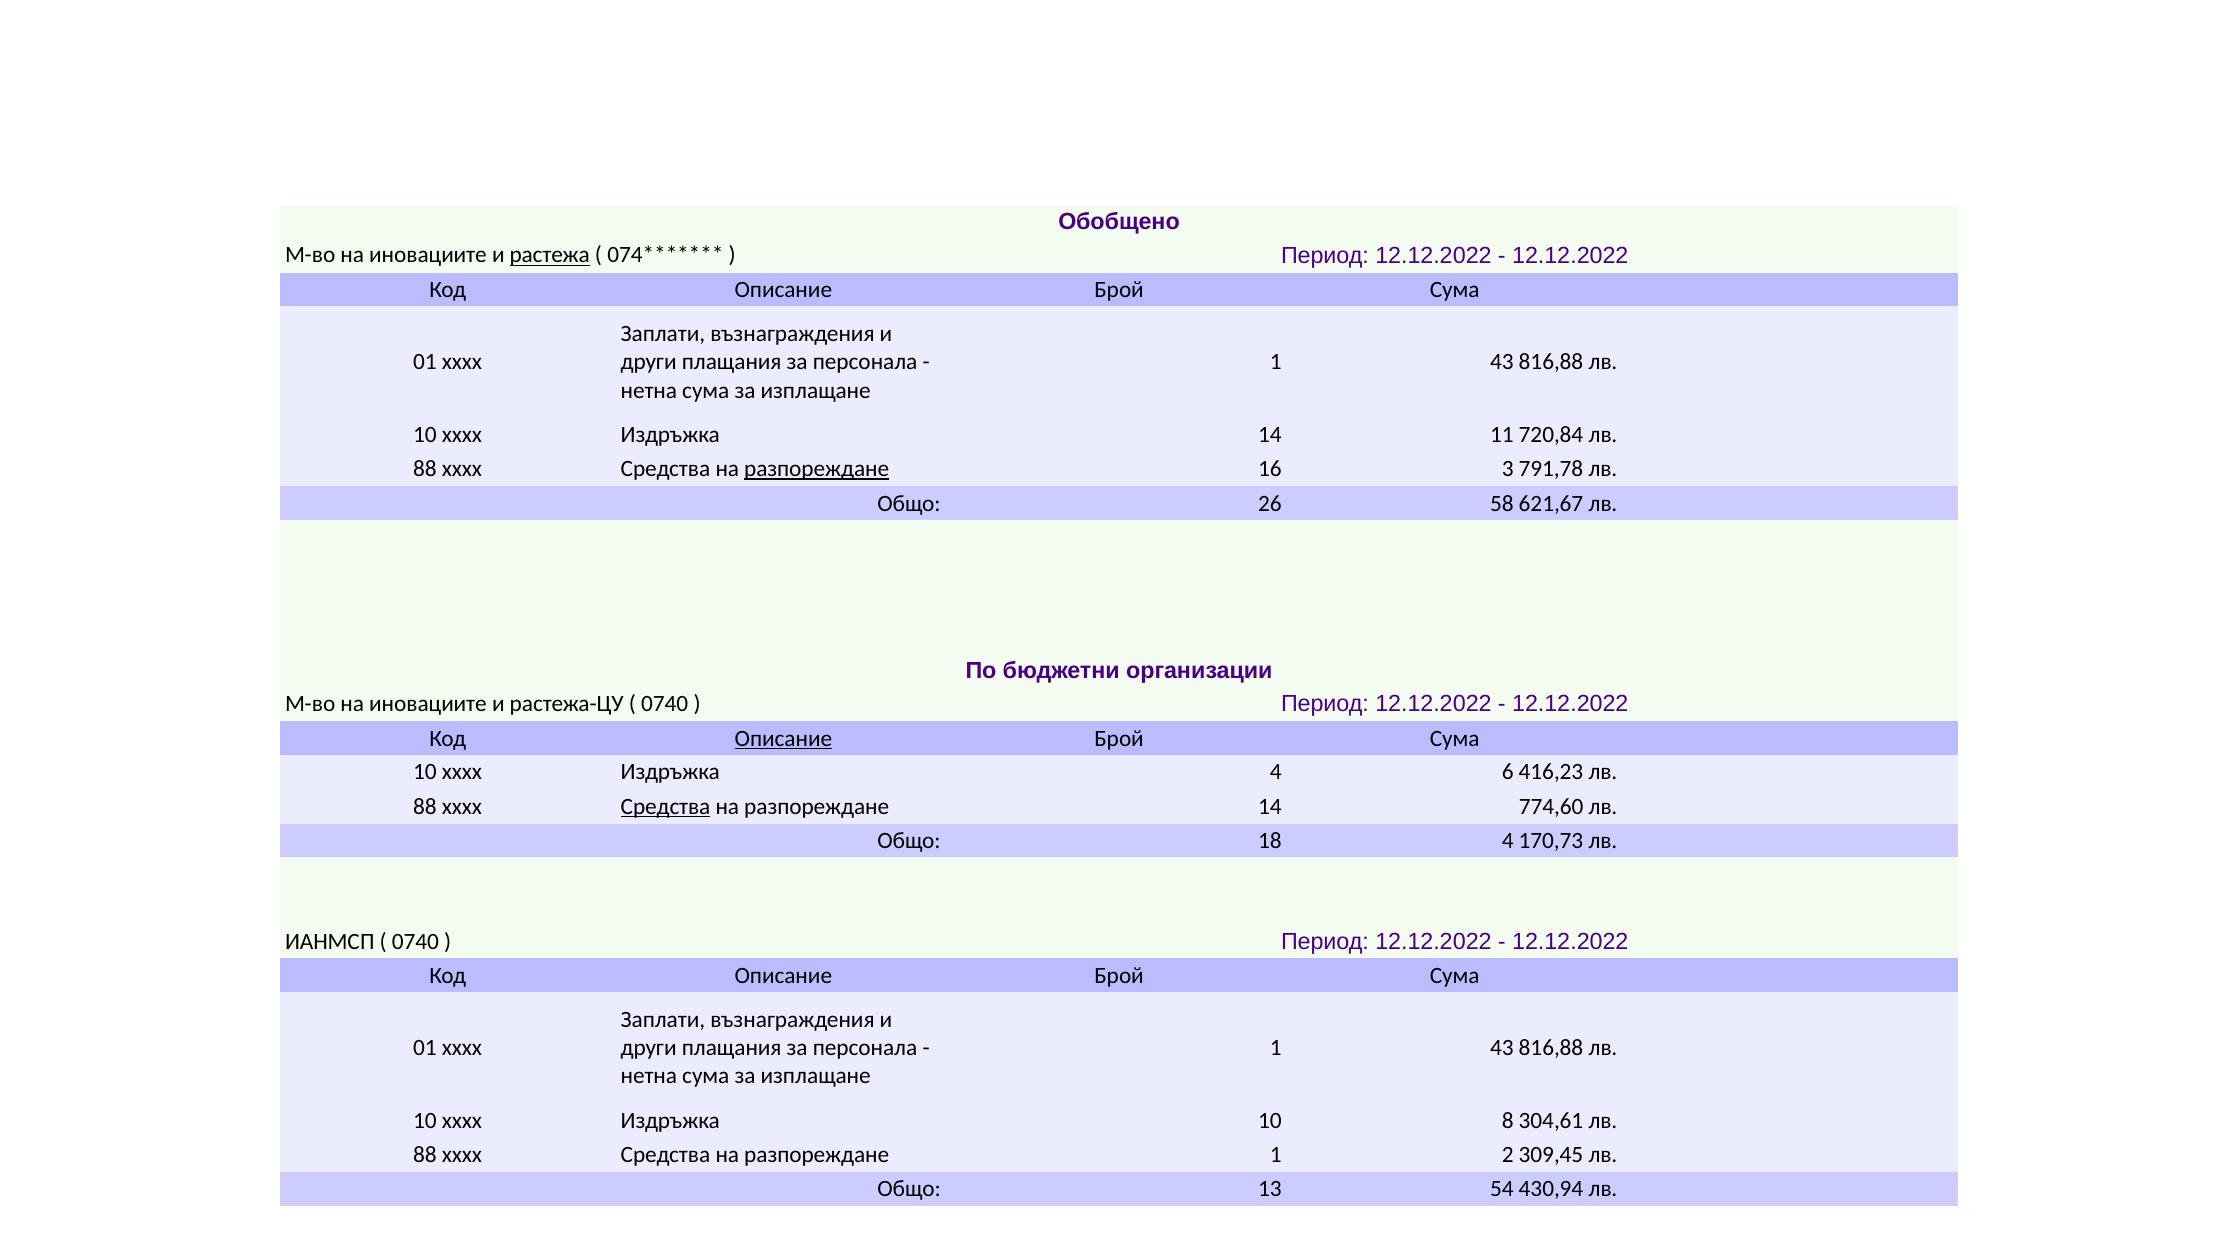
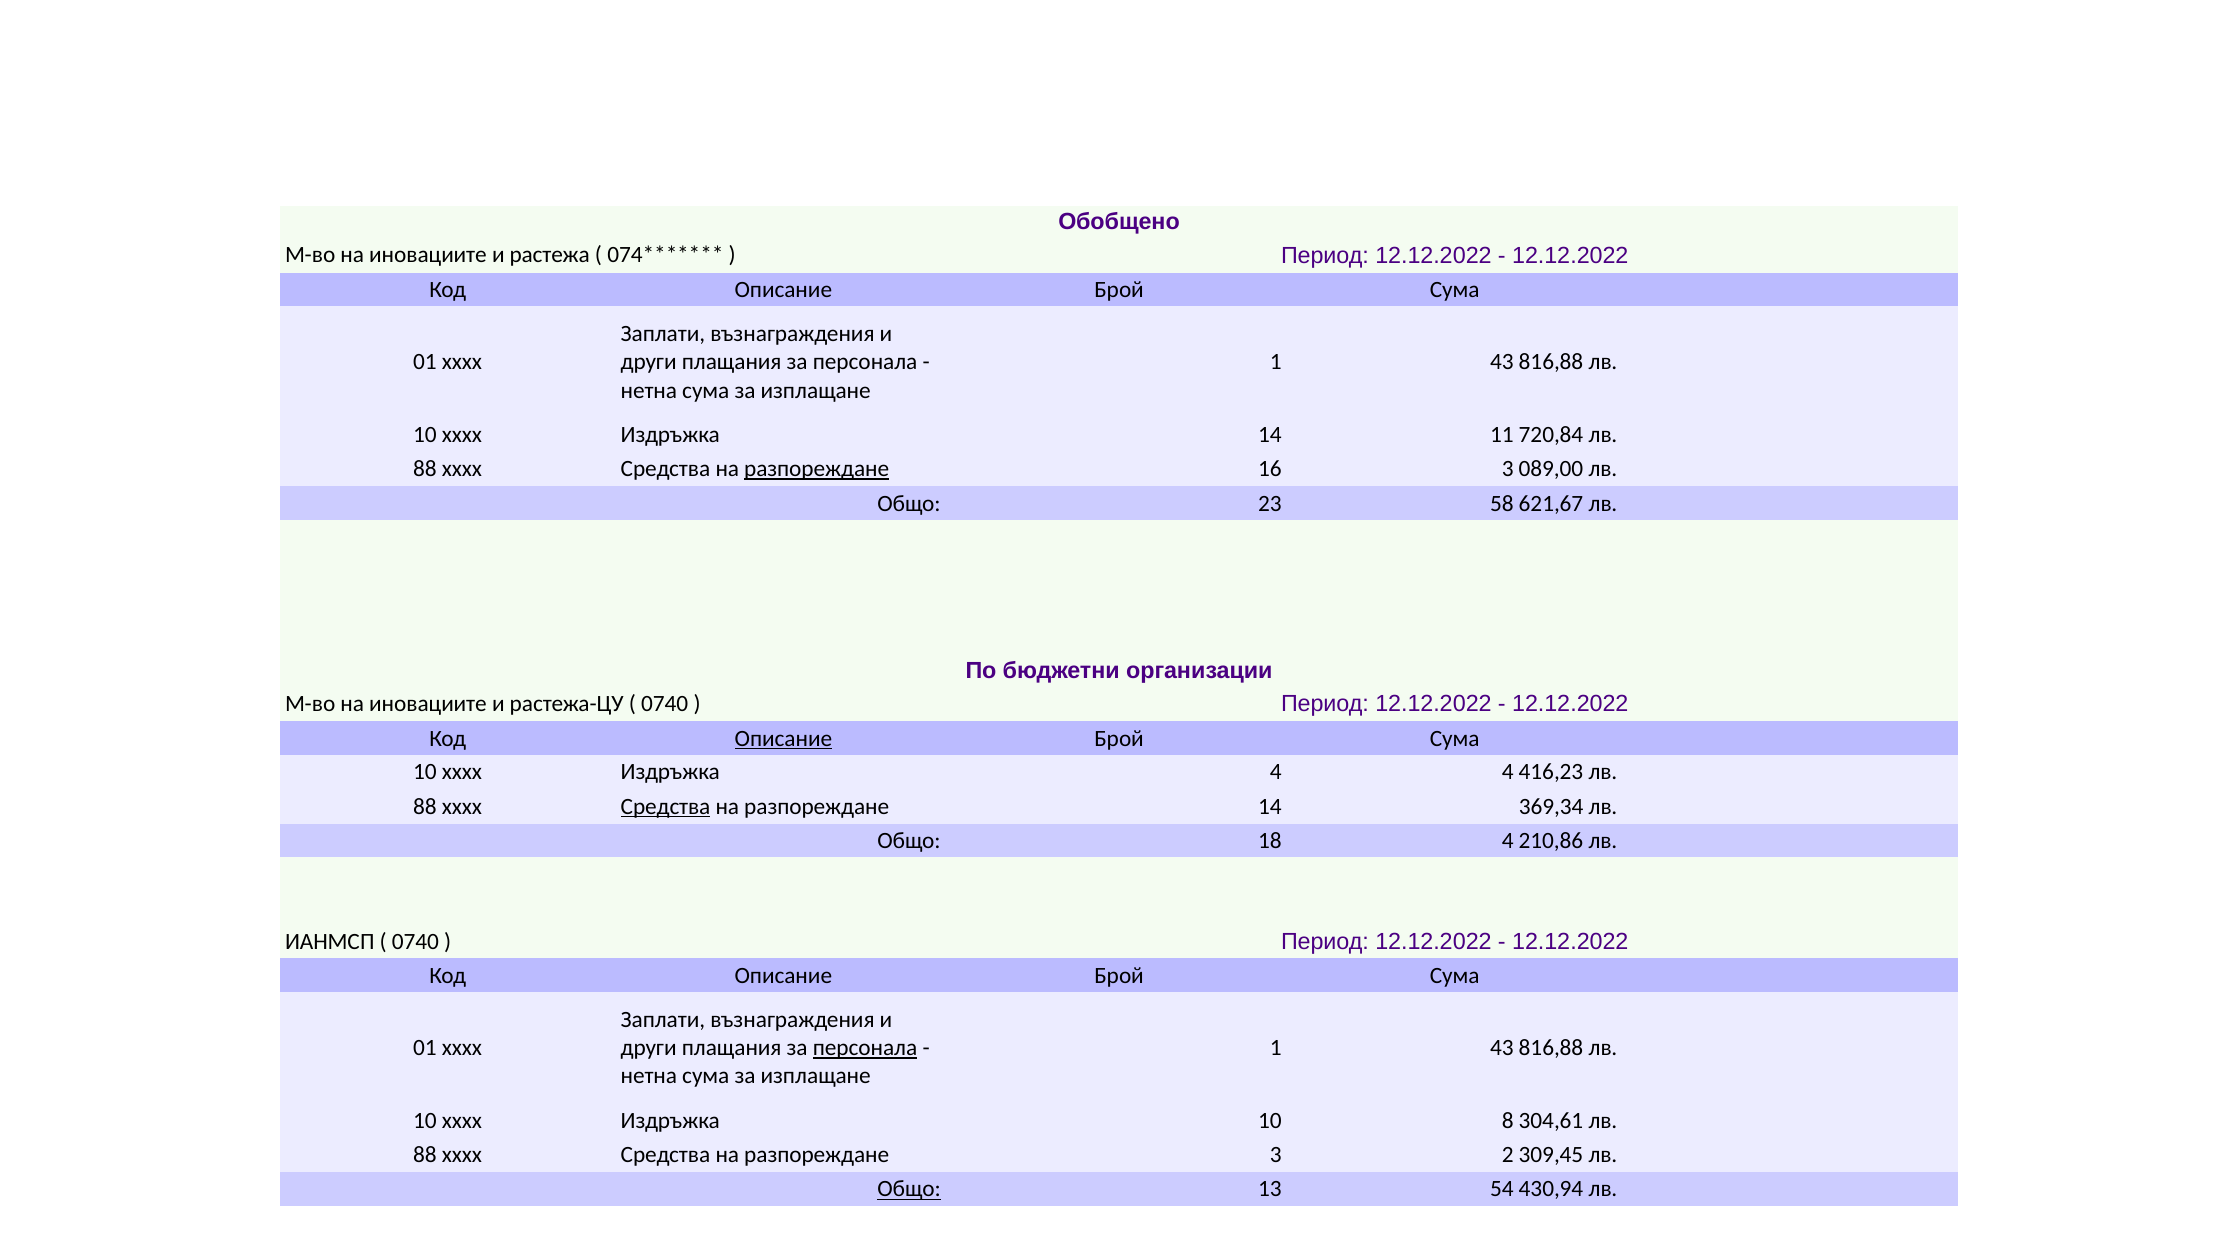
растежа underline: present -> none (550, 255)
791,78: 791,78 -> 089,00 (1551, 469)
26: 26 -> 23 (1270, 503)
4 6: 6 -> 4 (1508, 772)
774,60: 774,60 -> 369,34 (1551, 806)
170,73: 170,73 -> 210,86 (1551, 841)
персонала underline: none -> present (865, 1048)
разпореждане 1: 1 -> 3 (1276, 1155)
Общо underline: none -> present (909, 1189)
